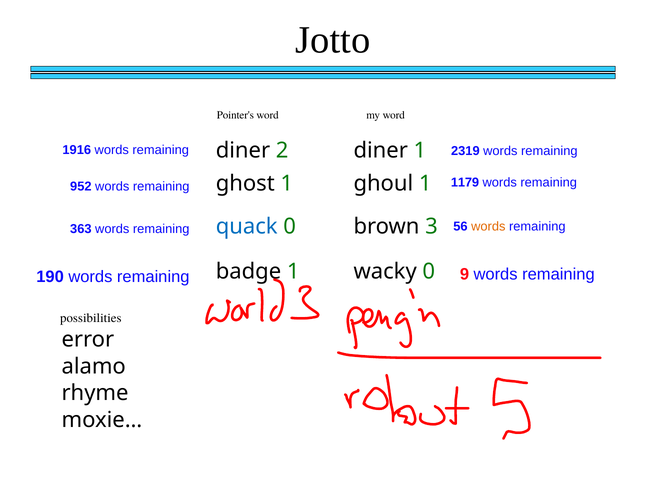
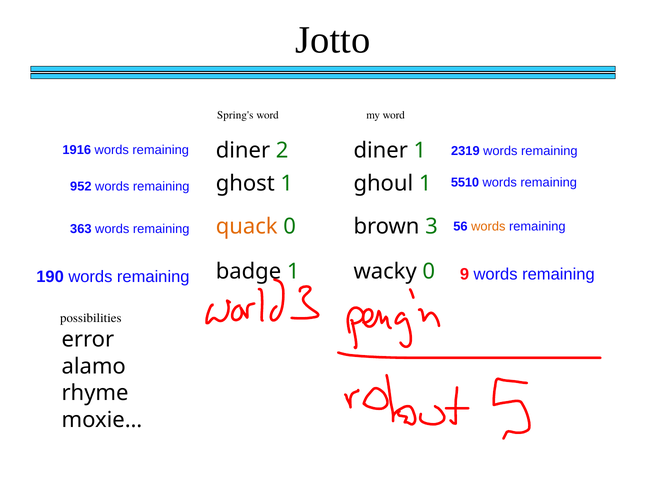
Pointer's: Pointer's -> Spring's (235, 115)
1179: 1179 -> 5510 (465, 183)
quack colour: blue -> orange (247, 226)
